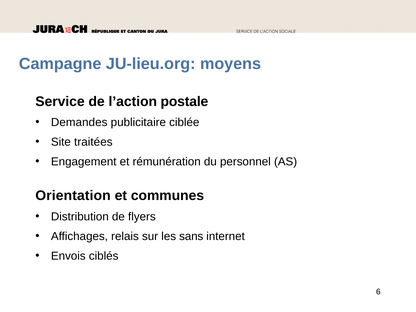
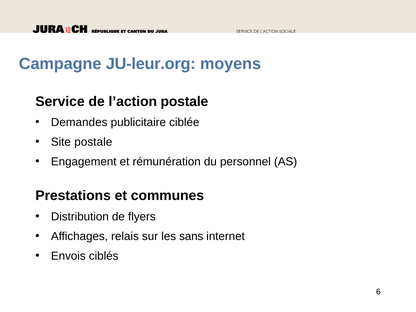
JU-lieu.org: JU-lieu.org -> JU-leur.org (151, 64)
Site traitées: traitées -> postale (93, 142)
Orientation: Orientation -> Prestations (73, 196)
